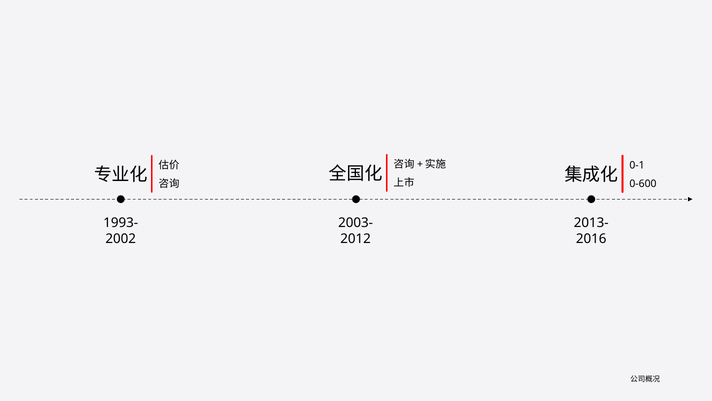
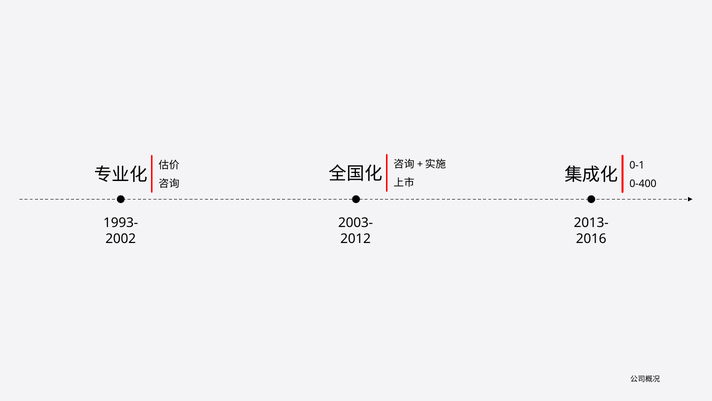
0-600: 0-600 -> 0-400 (643, 183)
